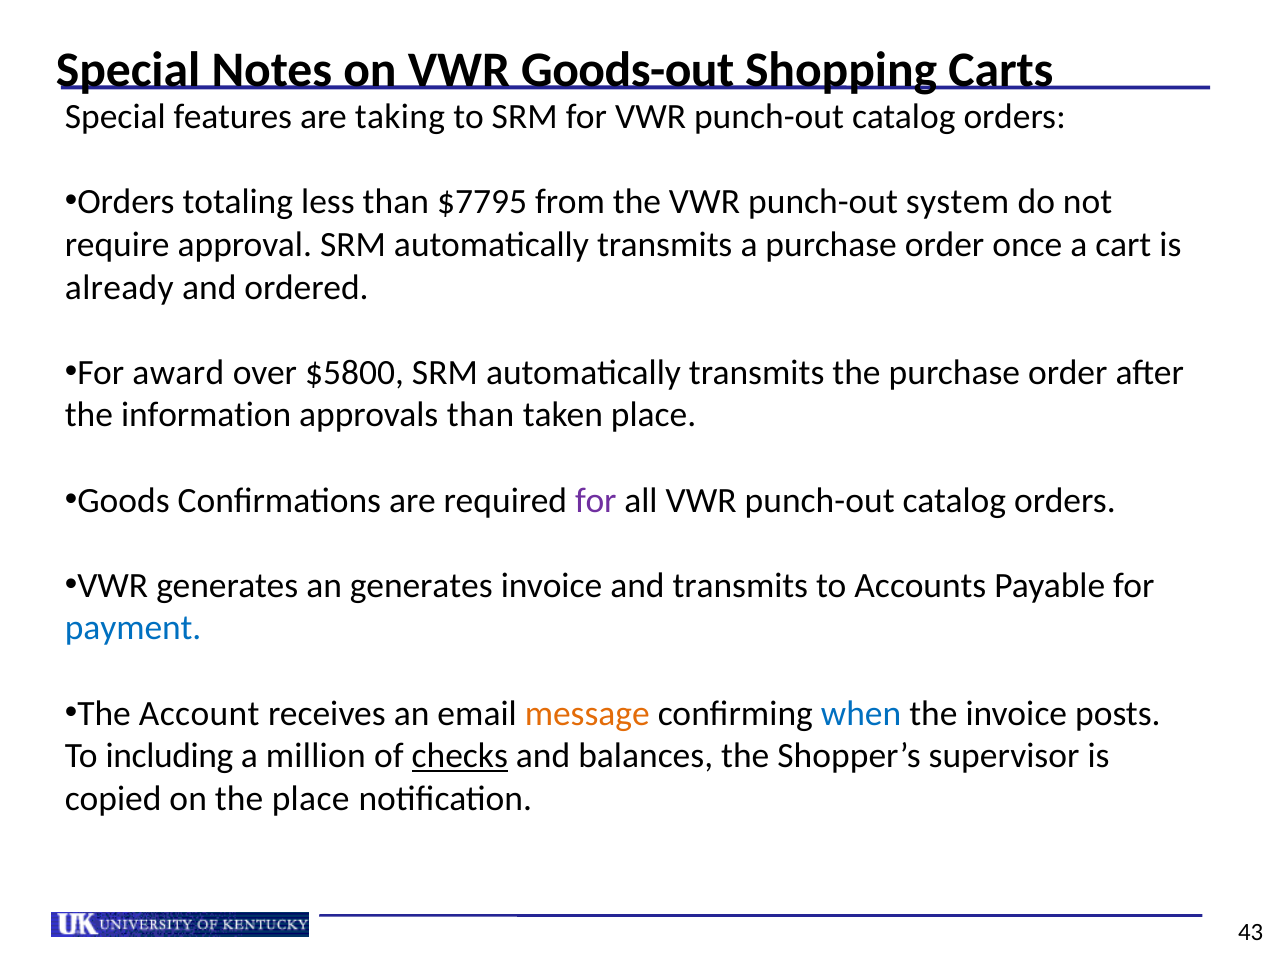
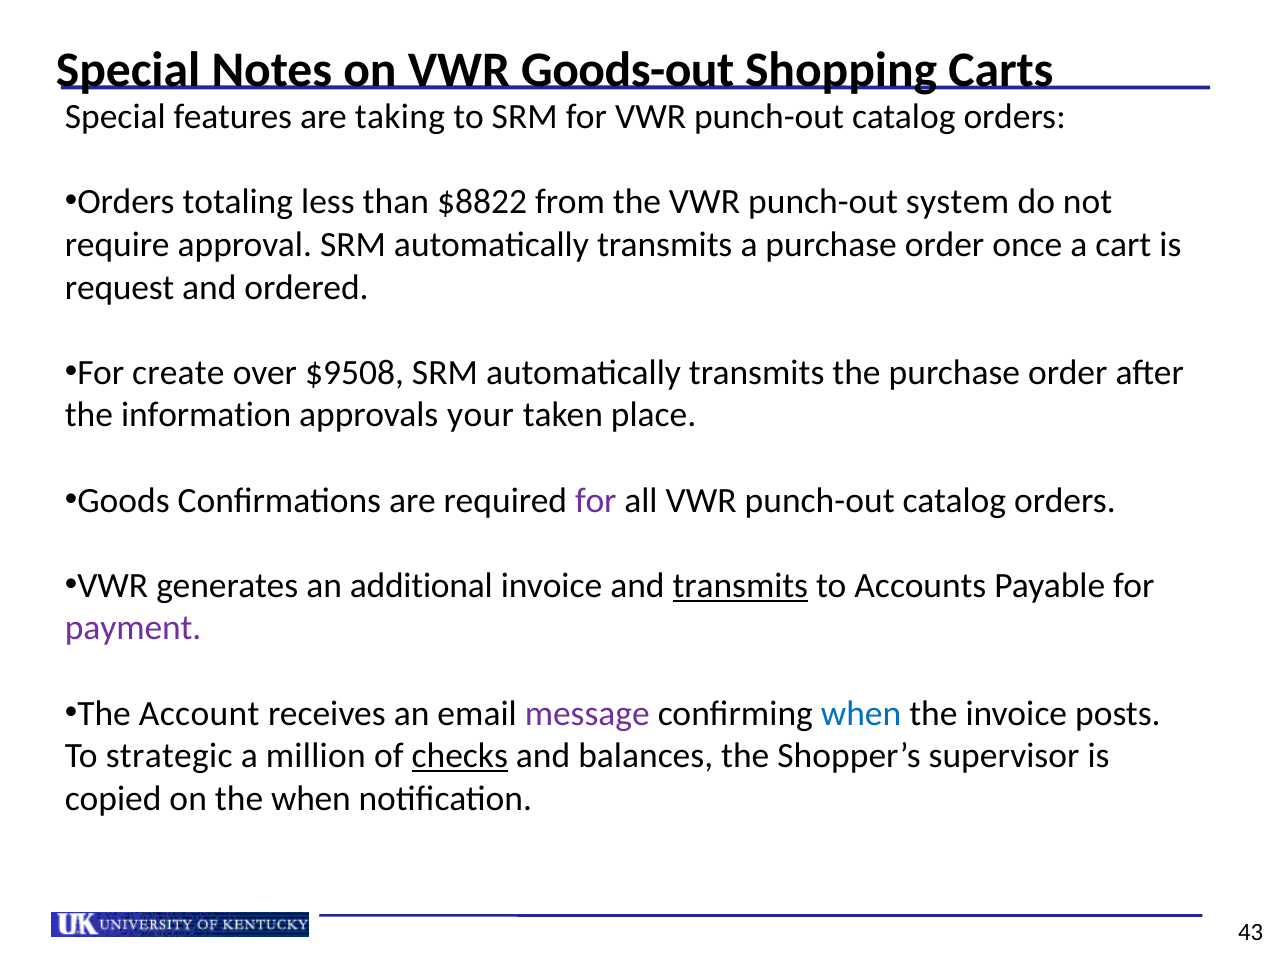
$7795: $7795 -> $8822 (482, 202)
already: already -> request (120, 287)
award: award -> create (178, 372)
$5800: $5800 -> $9508 (355, 372)
approvals than: than -> your (481, 415)
an generates: generates -> additional (421, 585)
transmits underline: none -> present (740, 585)
payment colour: blue -> purple (133, 628)
message colour: orange -> purple (587, 713)
including: including -> strategic (169, 756)
the place: place -> when (311, 798)
